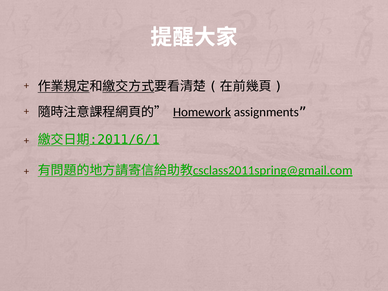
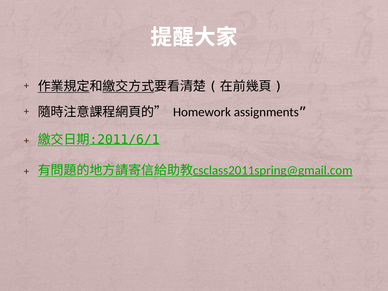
Homework underline: present -> none (202, 112)
